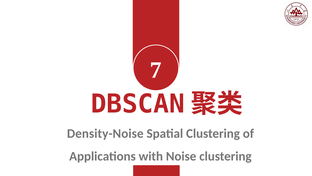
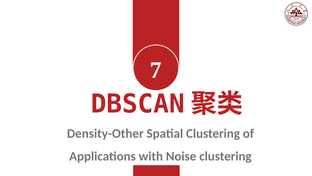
Density-Noise: Density-Noise -> Density-Other (105, 133)
